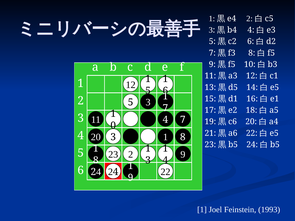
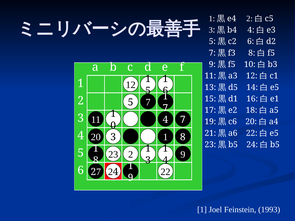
5 3: 3 -> 7 (148, 102)
4: 4 -> 7 (99, 172)
